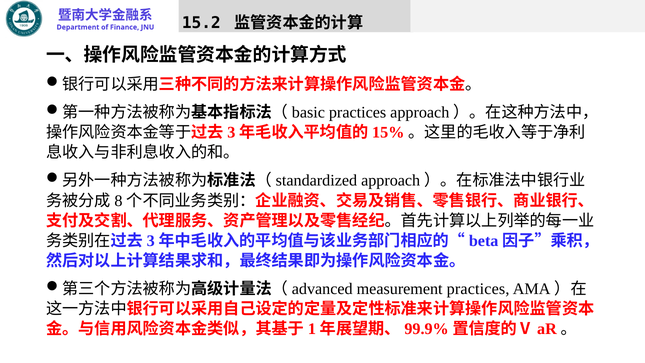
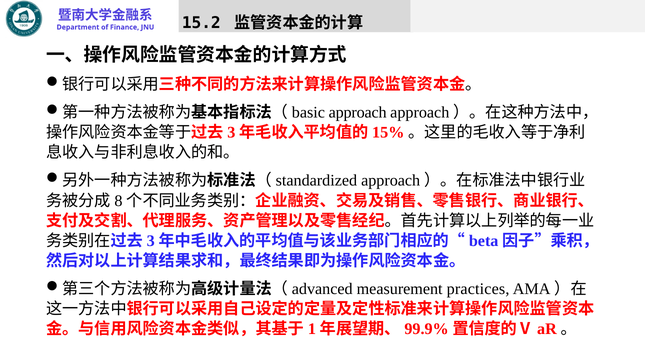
practices: practices -> approach (358, 112)
